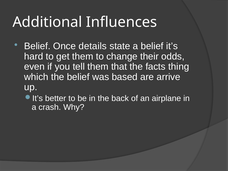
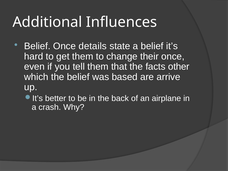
their odds: odds -> once (173, 56)
thing: thing -> other (179, 67)
